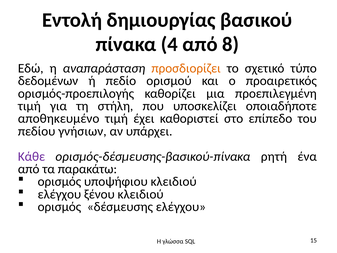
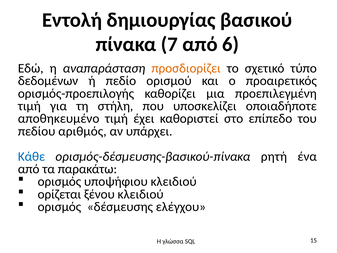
4: 4 -> 7 (169, 44)
8: 8 -> 6 (231, 44)
γνήσιων: γνήσιων -> αριθμός (82, 131)
Κάθε colour: purple -> blue (31, 156)
ελέγχου: ελέγχου -> ορίζεται (59, 194)
